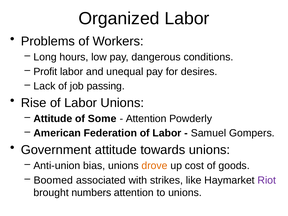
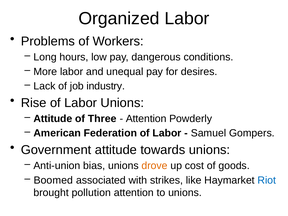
Profit: Profit -> More (45, 72)
passing: passing -> industry (106, 86)
Some: Some -> Three (102, 119)
Riot colour: purple -> blue (267, 180)
numbers: numbers -> pollution (91, 193)
